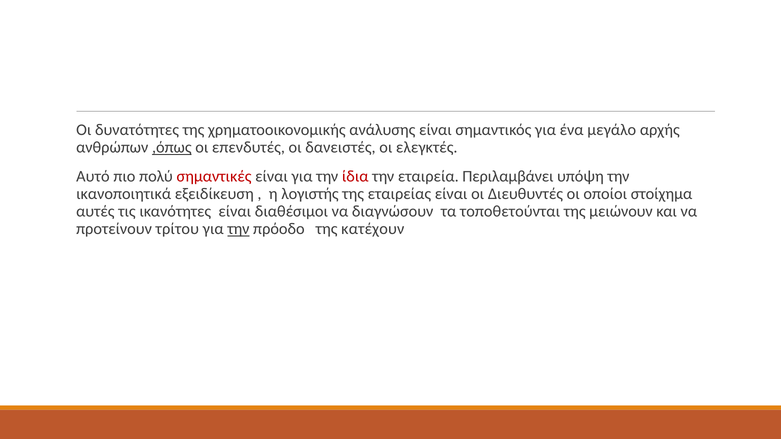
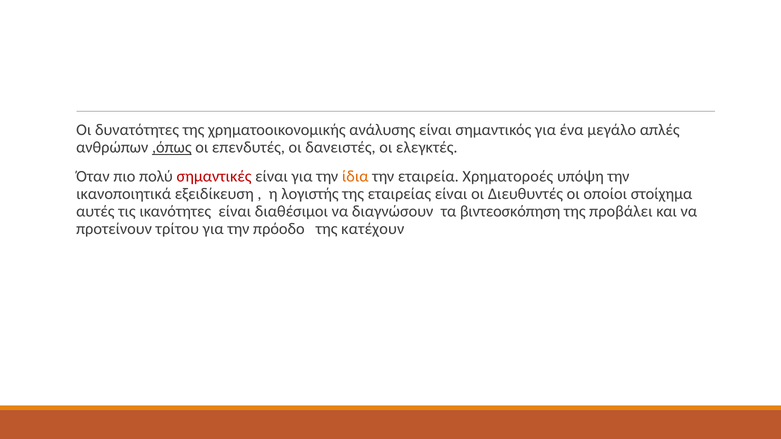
αρχής: αρχής -> απλές (660, 130)
Αυτό: Αυτό -> Όταν (93, 176)
ίδια colour: red -> orange (355, 176)
Περιλαμβάνει: Περιλαμβάνει -> Χρηματοροές (508, 176)
τοποθετούνται: τοποθετούνται -> βιντεοσκόπηση (510, 212)
μειώνουν: μειώνουν -> προβάλει (621, 212)
την underline: present -> none (238, 229)
